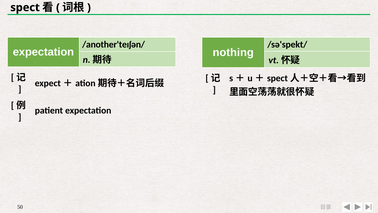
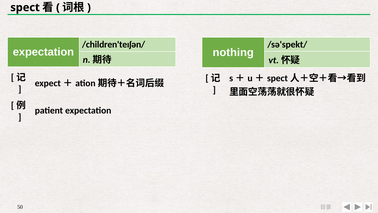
/another'teɪʃən/: /another'teɪʃən/ -> /children'teɪʃən/ (114, 44)
